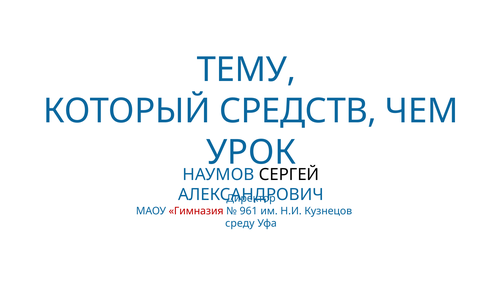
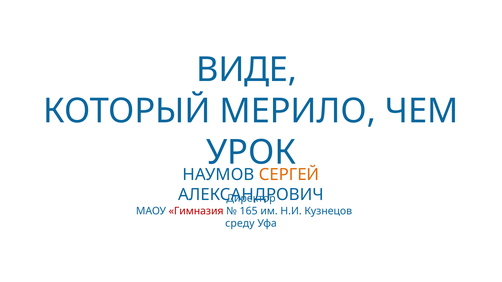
ТЕМУ: ТЕМУ -> ВИДЕ (247, 70)
СРЕДСТВ: СРЕДСТВ -> МЕРИЛО (298, 111)
СЕРГЕЙ colour: black -> orange (289, 175)
961: 961 -> 165 (249, 211)
